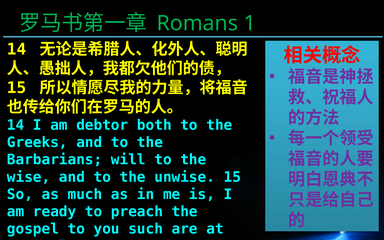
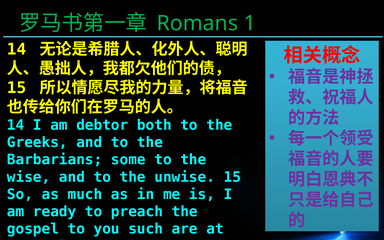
will: will -> some (128, 160)
